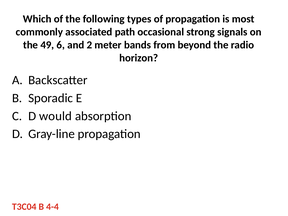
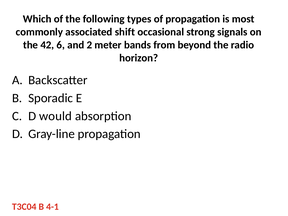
path: path -> shift (125, 32)
49: 49 -> 42 (47, 45)
4-4: 4-4 -> 4-1 (52, 207)
